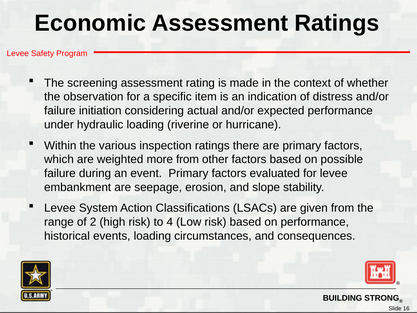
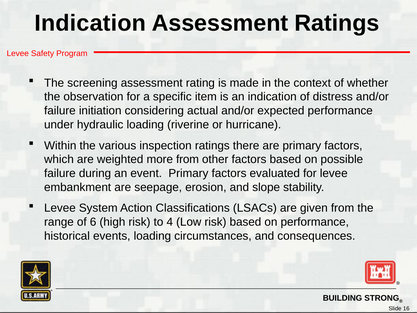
Economic: Economic -> Indication (90, 23)
2: 2 -> 6 (93, 222)
